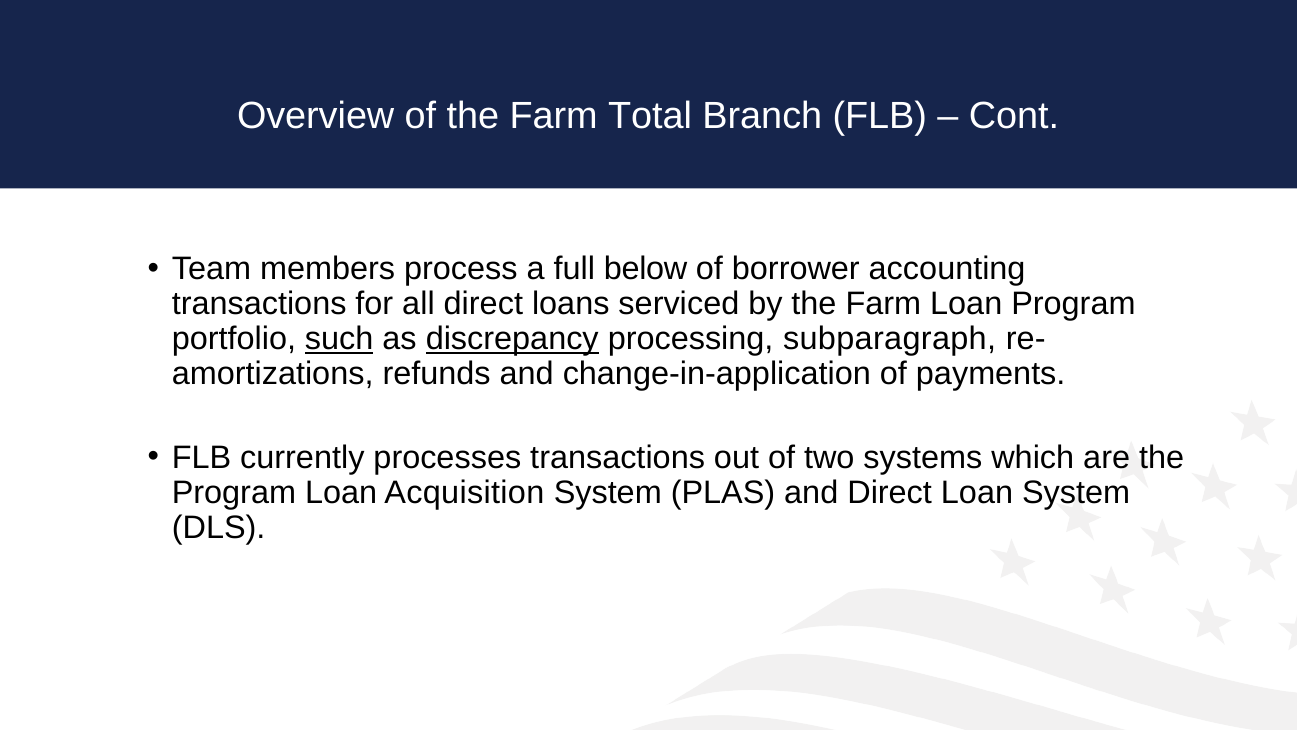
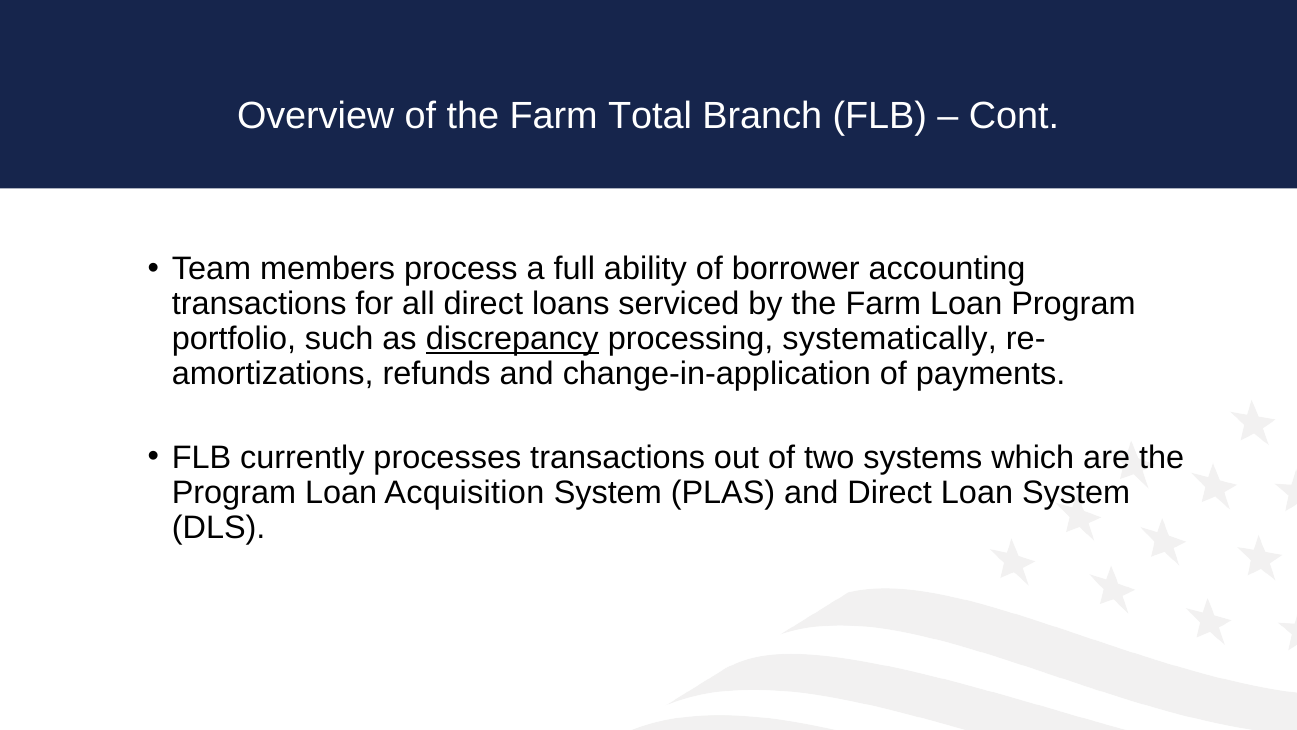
below: below -> ability (645, 269)
such underline: present -> none (339, 339)
subparagraph: subparagraph -> systematically (890, 339)
